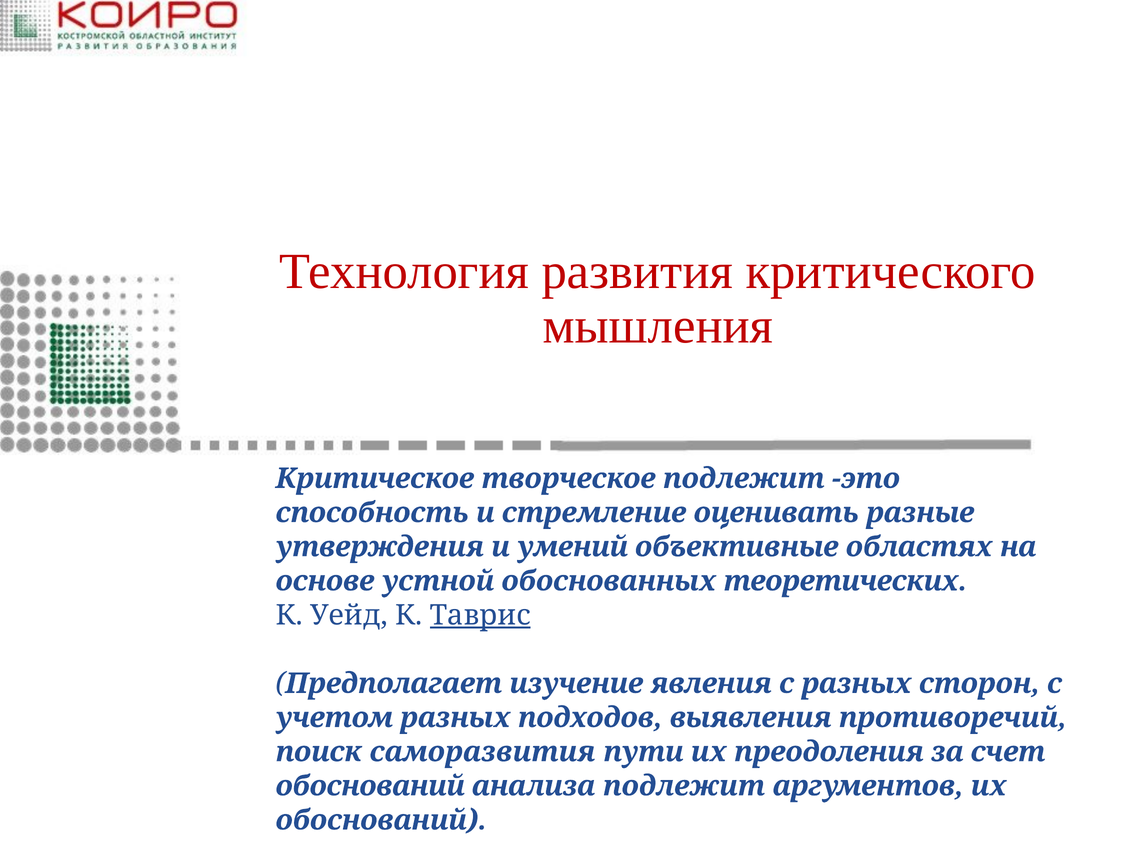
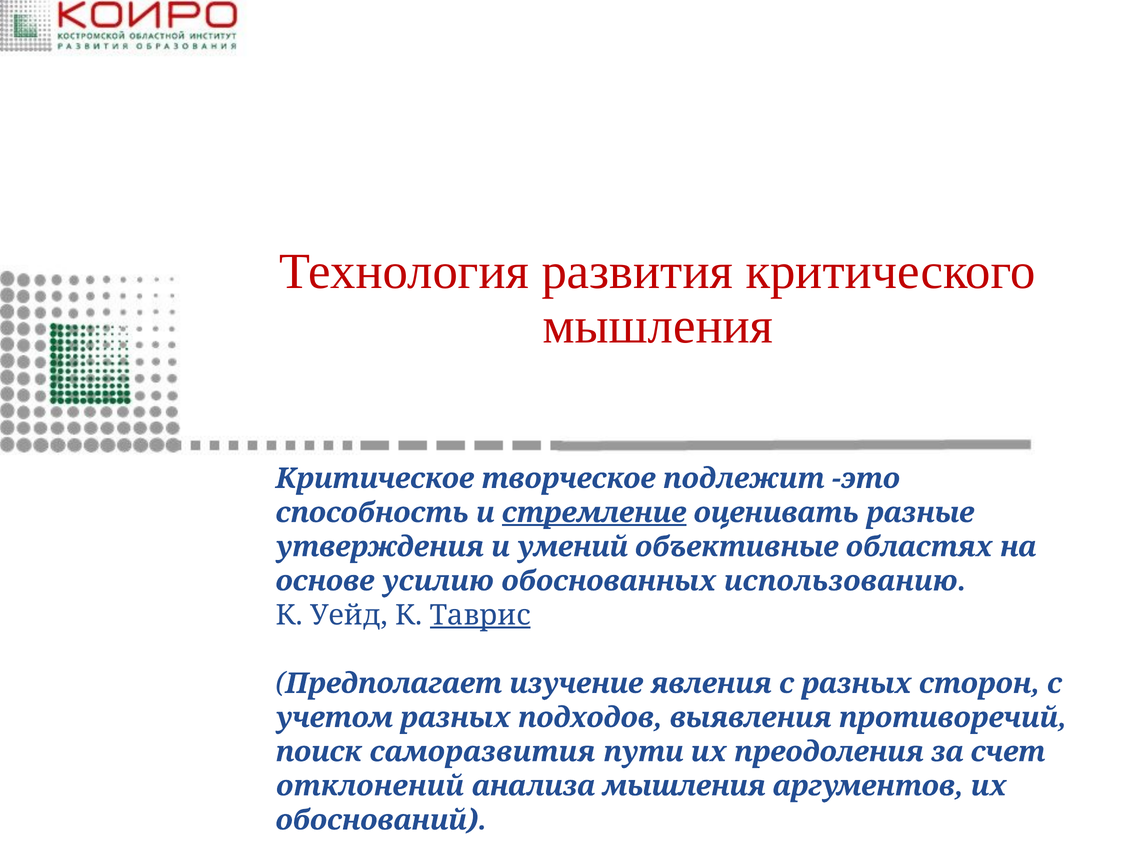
стремление underline: none -> present (594, 513)
устной: устной -> усилию (438, 581)
теоретических: теоретических -> использованию (845, 581)
обоснований: обоснований -> отклонений (370, 786)
анализа подлежит: подлежит -> мышления (684, 786)
